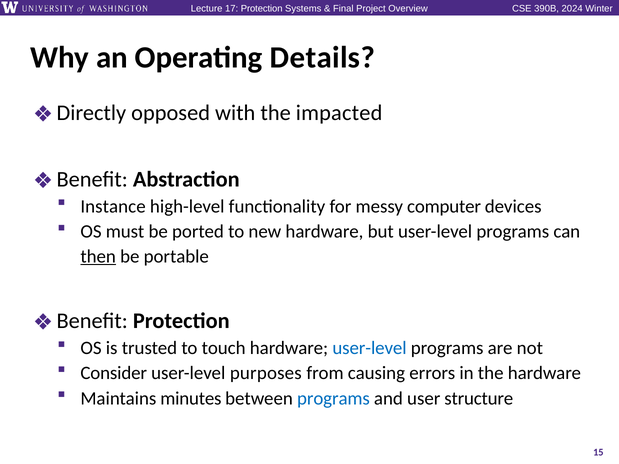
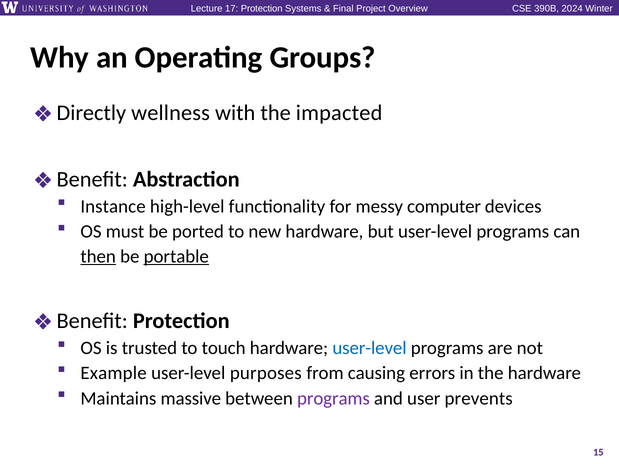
Details: Details -> Groups (323, 57)
opposed: opposed -> wellness (171, 113)
portable underline: none -> present (176, 257)
Consider: Consider -> Example (114, 373)
minutes: minutes -> massive (191, 399)
programs colour: blue -> purple (333, 399)
structure: structure -> prevents (479, 399)
